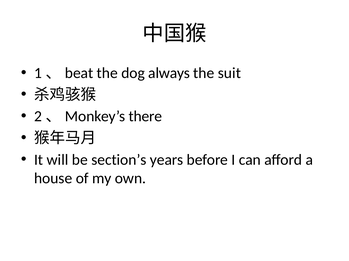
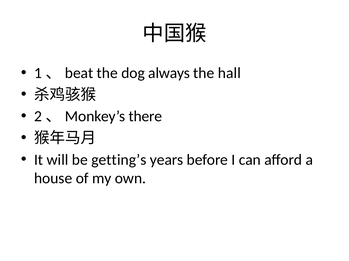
suit: suit -> hall (229, 73)
section’s: section’s -> getting’s (119, 160)
